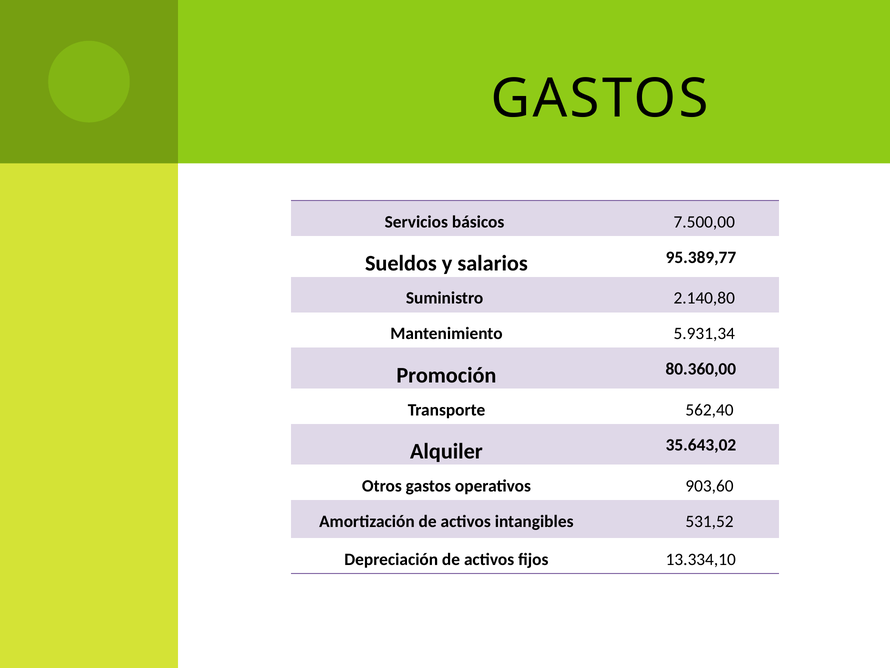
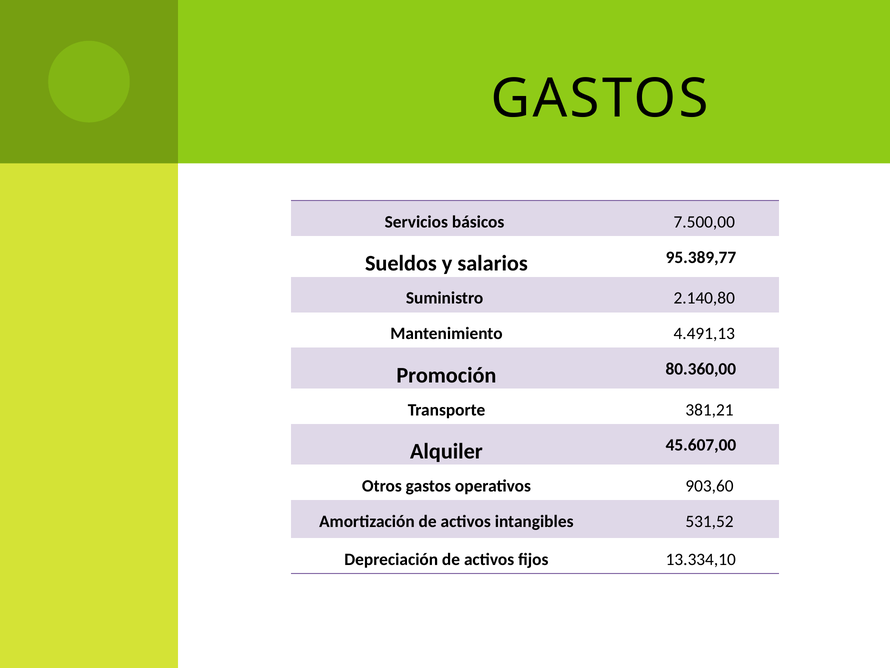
5.931,34: 5.931,34 -> 4.491,13 (704, 333)
562,40: 562,40 -> 381,21 (709, 410)
35.643,02: 35.643,02 -> 45.607,00 (701, 445)
